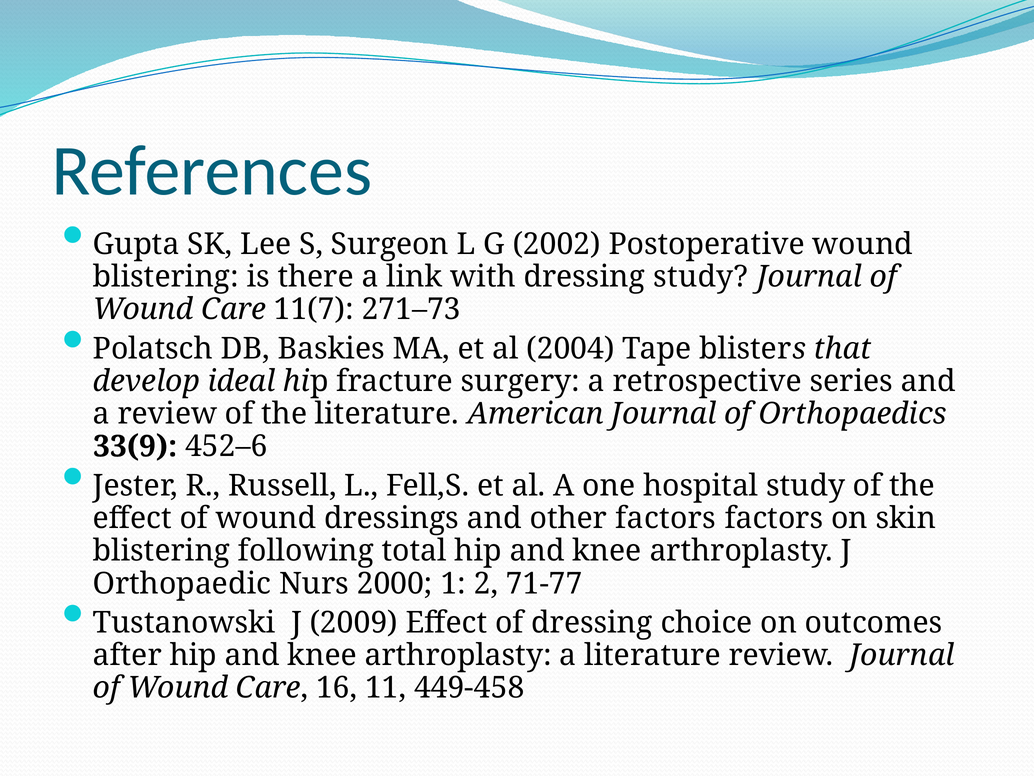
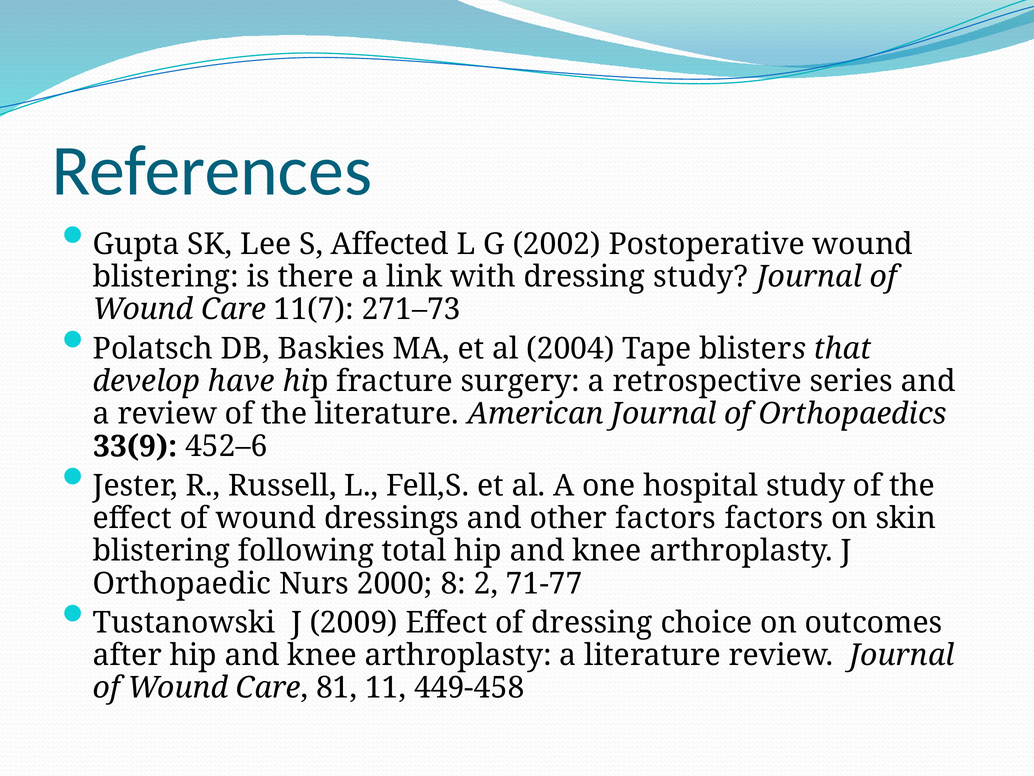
Surgeon: Surgeon -> Affected (390, 244)
ideal: ideal -> have (241, 381)
1: 1 -> 8 (453, 583)
16: 16 -> 81 (337, 688)
